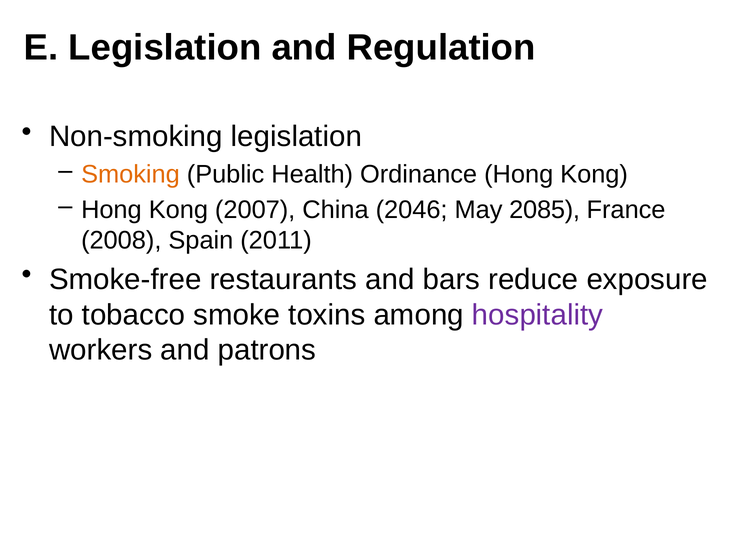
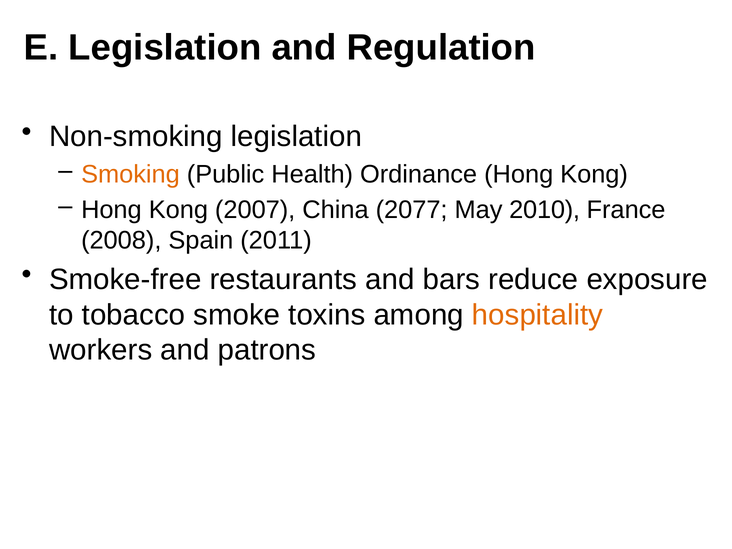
2046: 2046 -> 2077 (412, 210)
2085: 2085 -> 2010 (545, 210)
hospitality colour: purple -> orange (538, 315)
